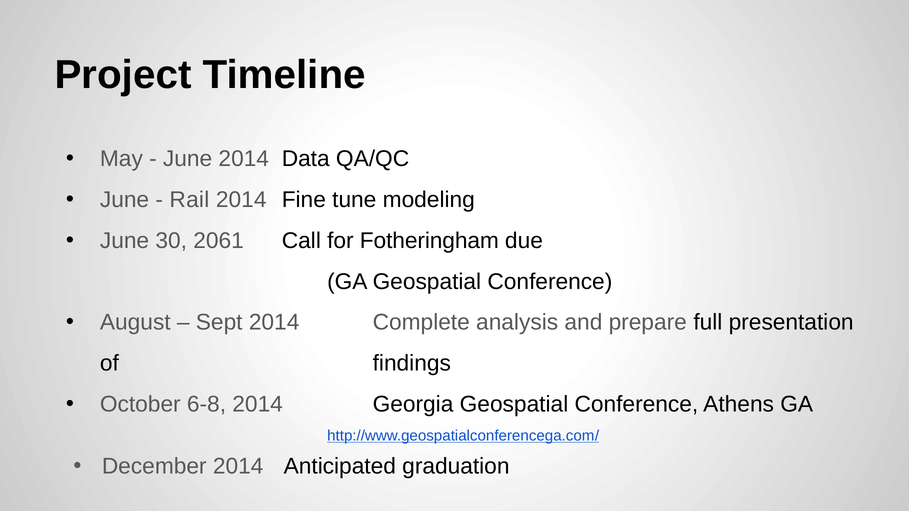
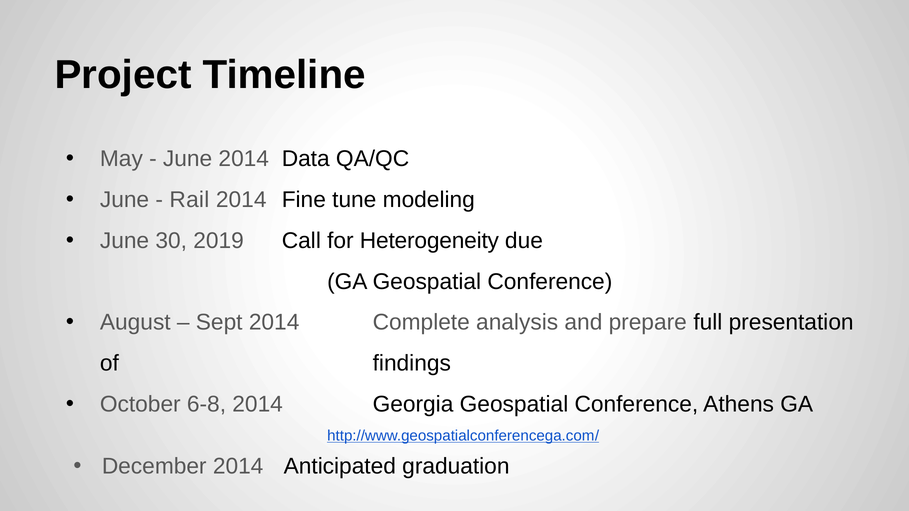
2061: 2061 -> 2019 (219, 241)
Fotheringham: Fotheringham -> Heterogeneity (429, 241)
